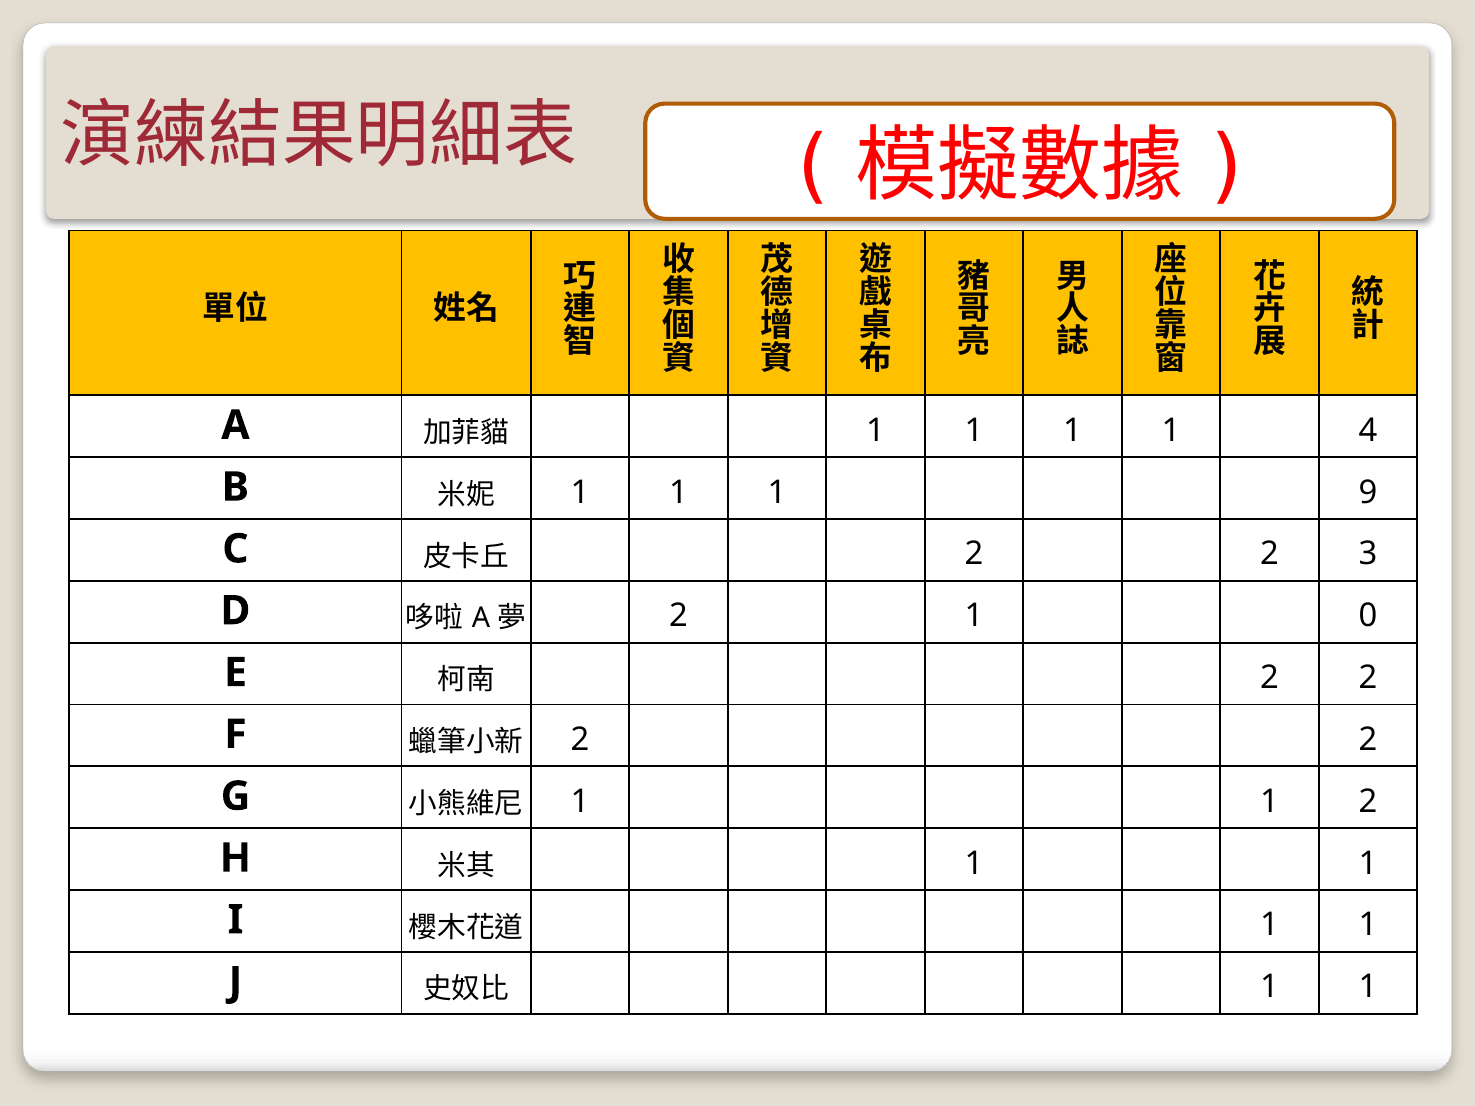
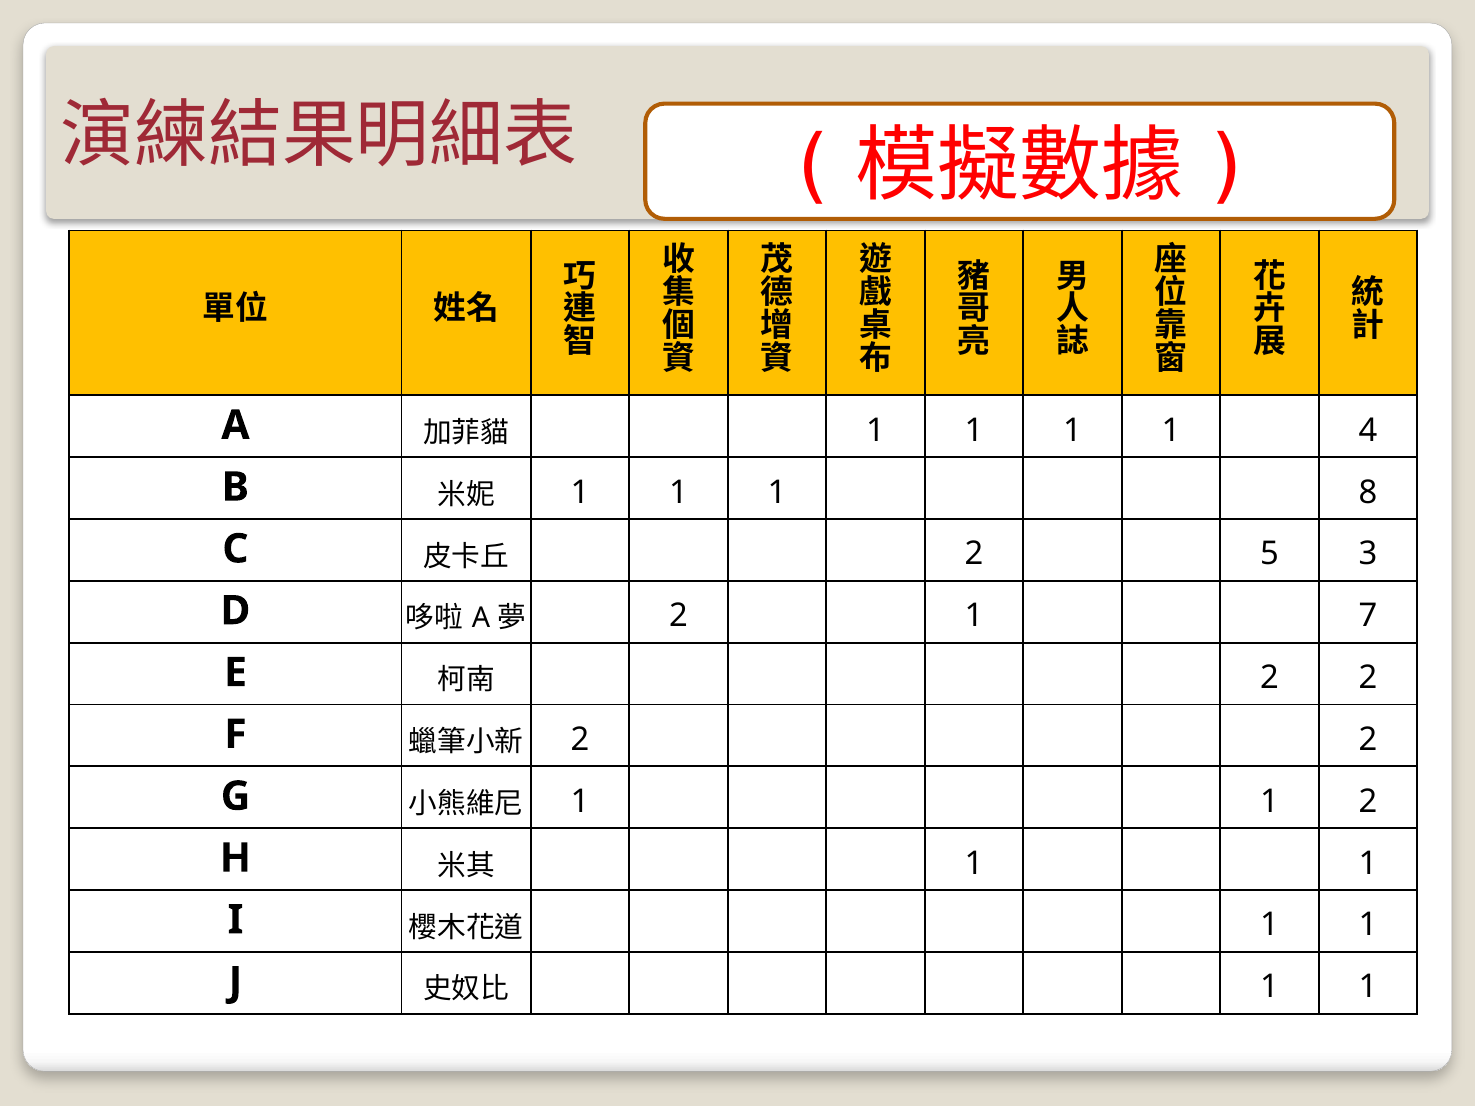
9: 9 -> 8 (1368, 492)
2: 2 -> 5 (1270, 554)
0: 0 -> 7 (1368, 616)
